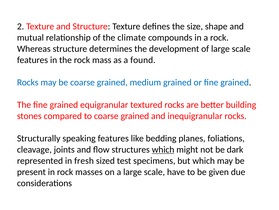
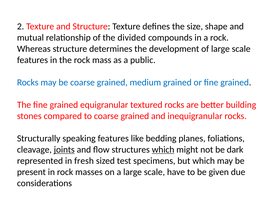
climate: climate -> divided (132, 37)
found: found -> public (143, 60)
joints underline: none -> present (64, 149)
